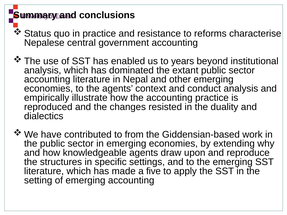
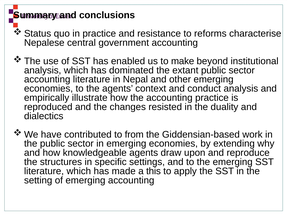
years: years -> make (183, 61)
five: five -> this (153, 171)
